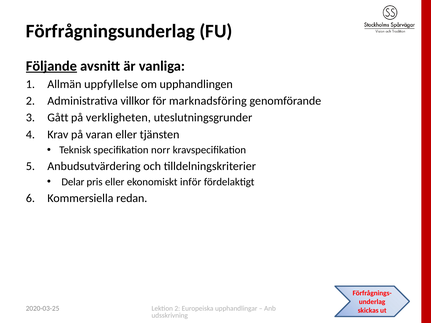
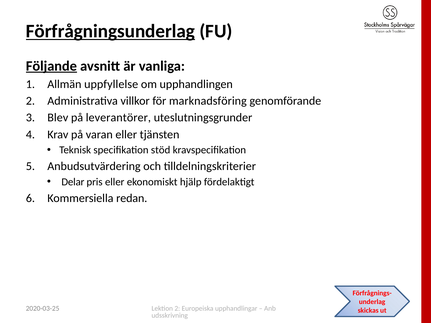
Förfrågningsunderlag underline: none -> present (110, 31)
Gått: Gått -> Blev (58, 118)
verkligheten: verkligheten -> leverantörer (118, 118)
norr: norr -> stöd (161, 150)
inför: inför -> hjälp (191, 182)
